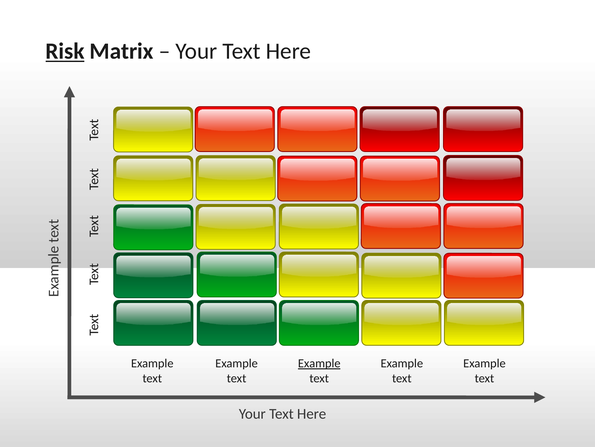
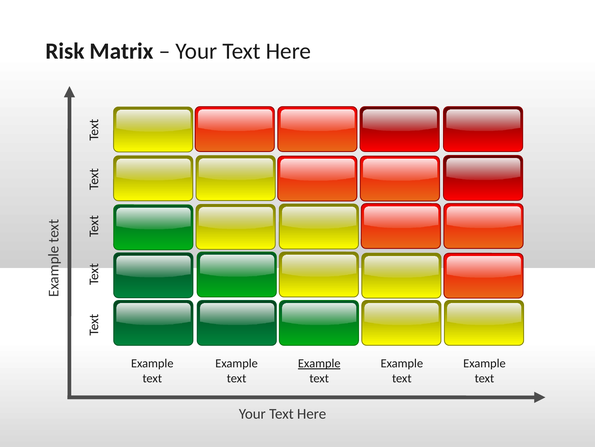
Risk underline: present -> none (65, 51)
